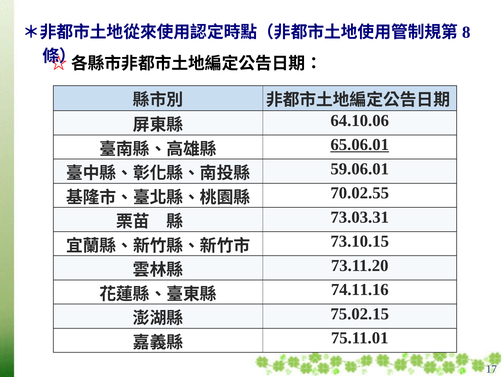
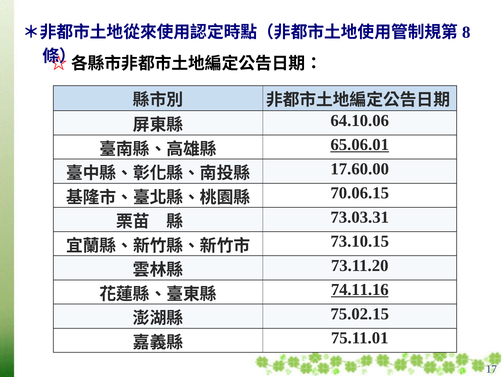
59.06.01: 59.06.01 -> 17.60.00 (360, 169)
70.02.55: 70.02.55 -> 70.06.15 (360, 193)
74.11.16 underline: none -> present (360, 289)
